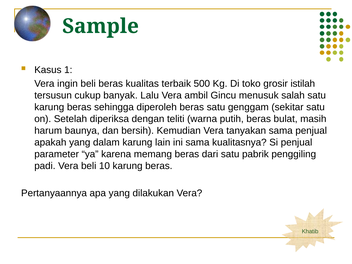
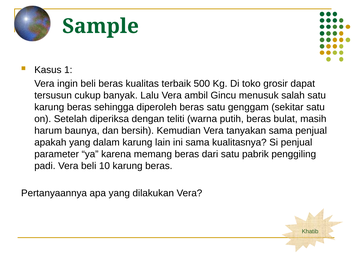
istilah: istilah -> dapat (303, 84)
